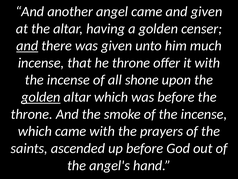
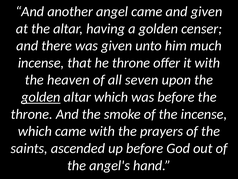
and underline: present -> none (27, 46)
incense: incense -> heaven (68, 80)
shone: shone -> seven (142, 80)
